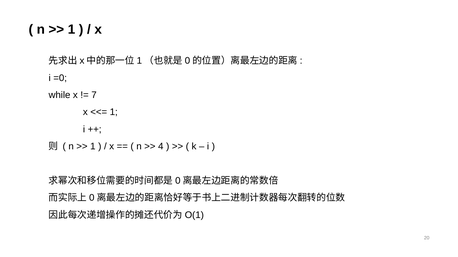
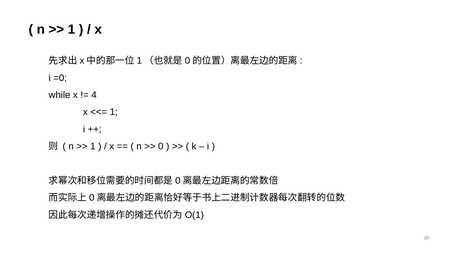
7: 7 -> 4 (94, 95)
4: 4 -> 0 (161, 147)
